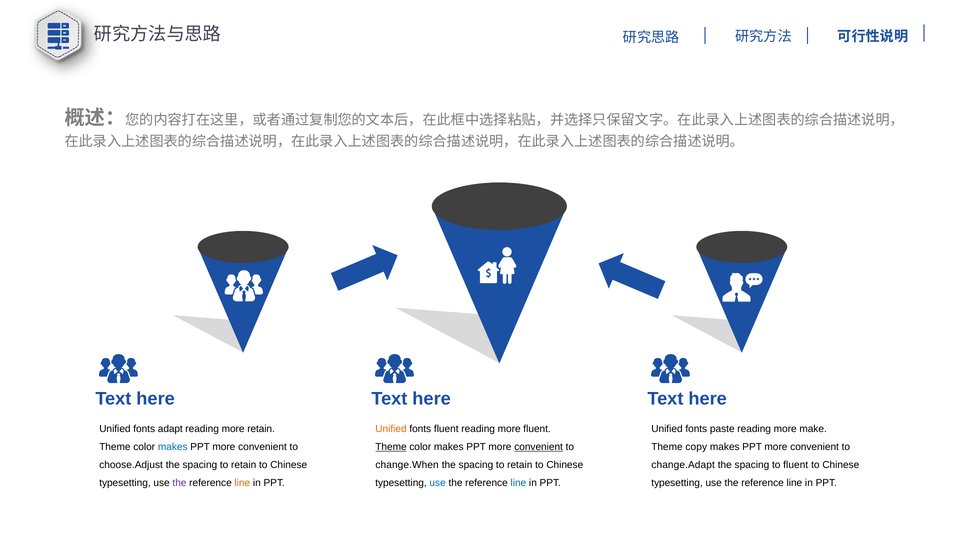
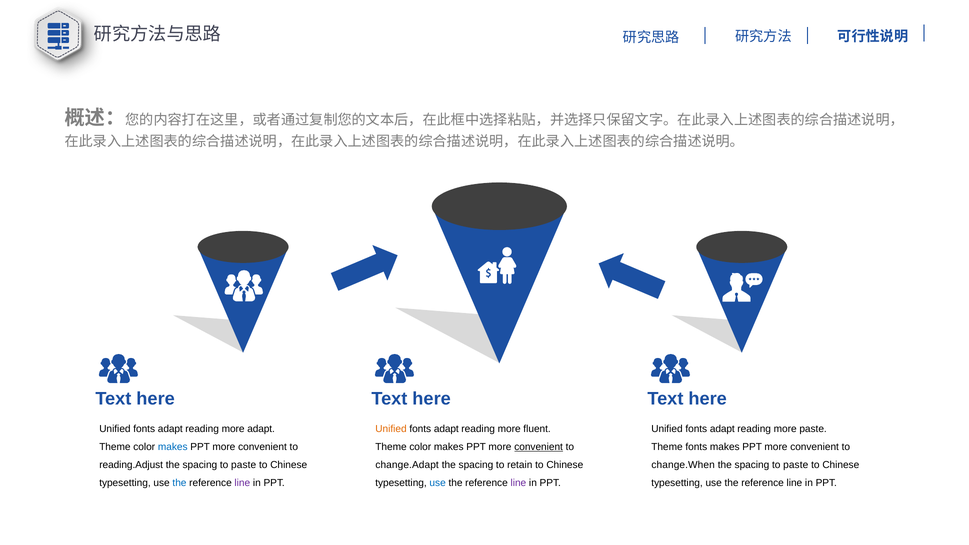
more retain: retain -> adapt (261, 429)
fluent: fluent -> adapt (446, 429)
paste: paste -> adapt (722, 429)
more make: make -> paste (813, 429)
Theme underline: present -> none (391, 447)
Theme copy: copy -> fonts (696, 447)
choose.Adjust: choose.Adjust -> reading.Adjust (131, 465)
retain: retain -> paste (244, 465)
change.When: change.When -> change.Adapt (407, 465)
change.Adapt: change.Adapt -> change.When (683, 465)
fluent: fluent -> paste (796, 465)
the colour: purple -> blue (179, 483)
line colour: orange -> purple (242, 483)
line colour: blue -> purple (518, 483)
